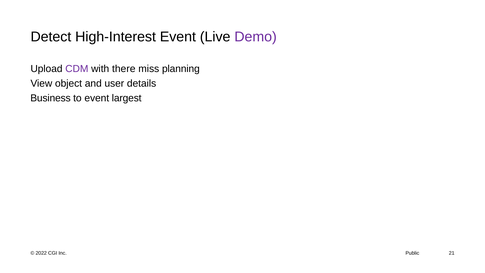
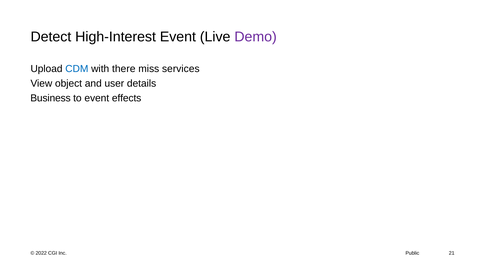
CDM colour: purple -> blue (77, 69)
planning: planning -> services (181, 69)
largest: largest -> effects (127, 98)
